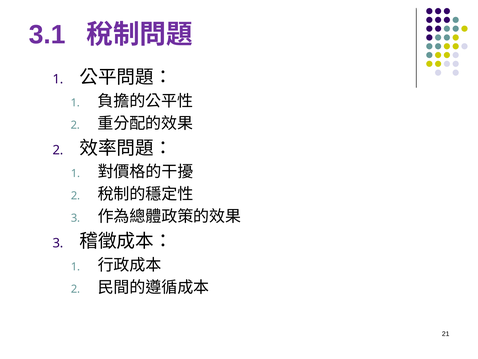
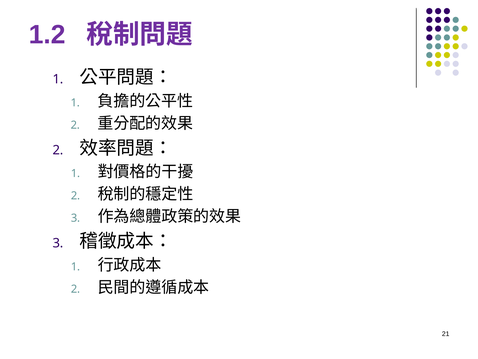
3.1: 3.1 -> 1.2 (47, 35)
